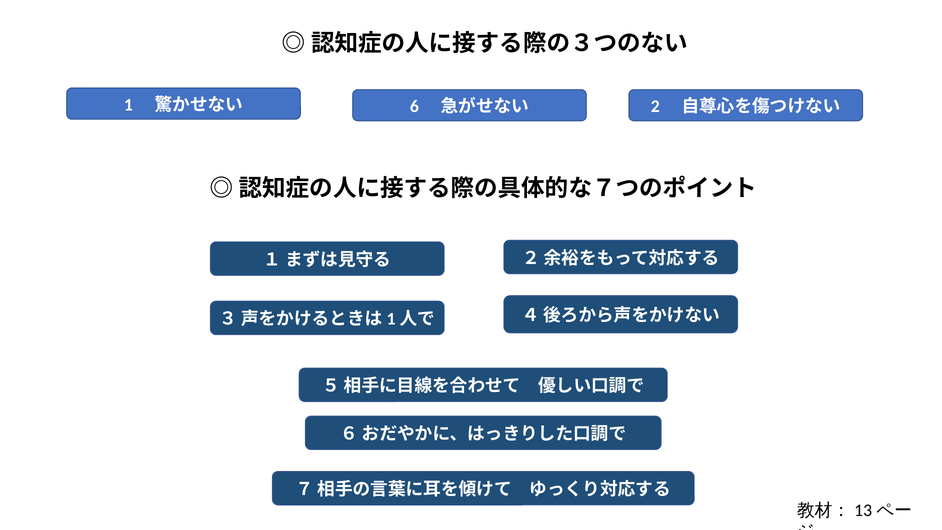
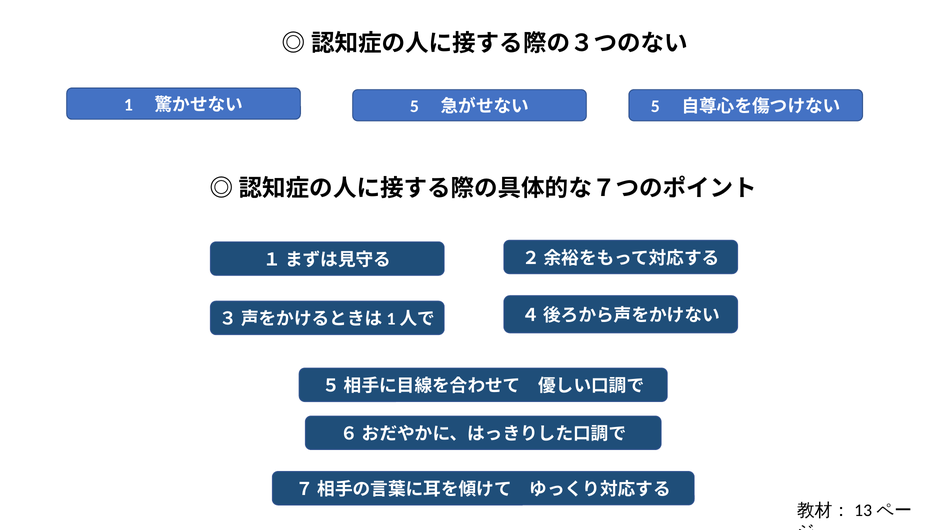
6: 6 -> 5 (414, 106)
2: 2 -> 5 (655, 106)
